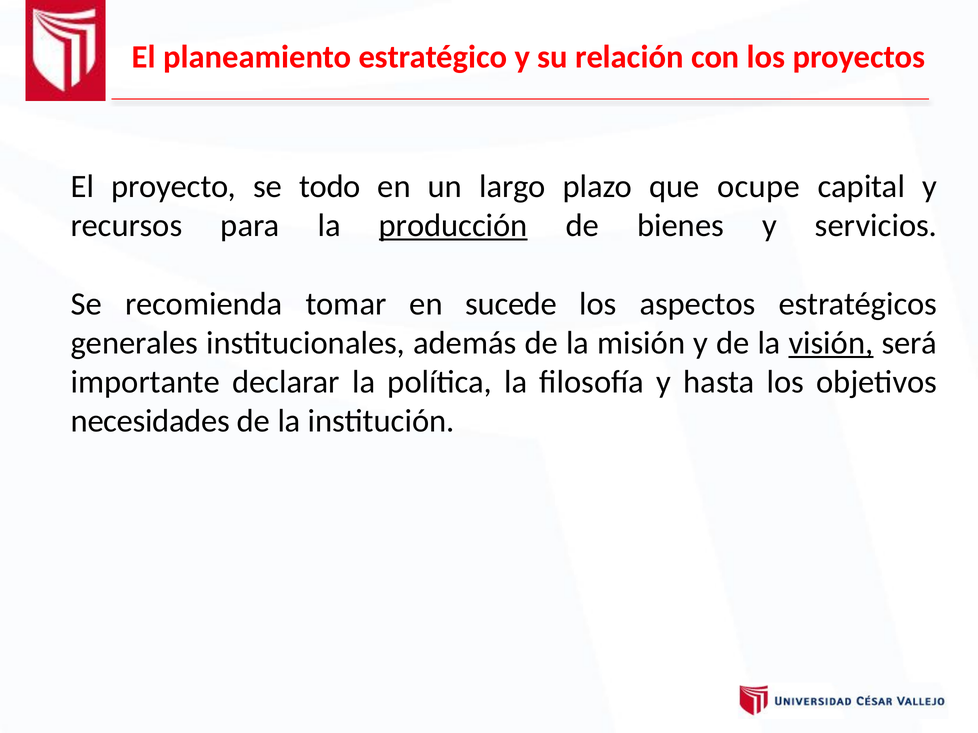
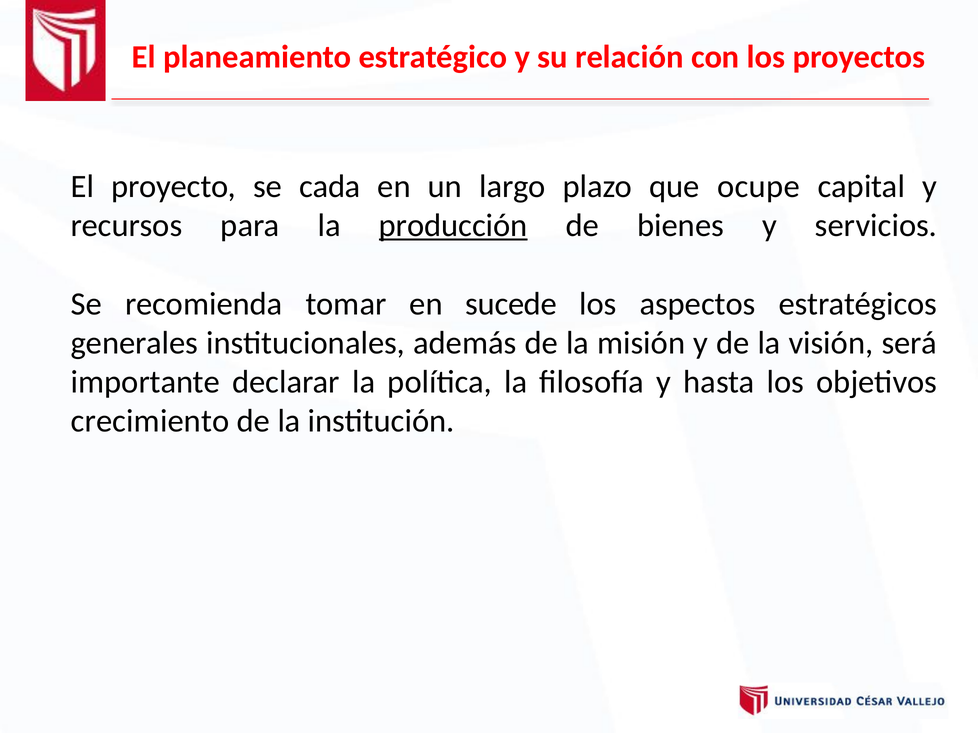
todo: todo -> cada (330, 187)
visión underline: present -> none (831, 343)
necesidades: necesidades -> crecimiento (150, 421)
